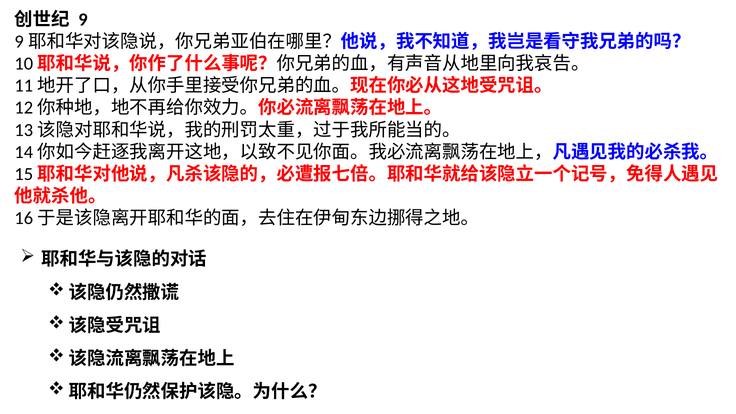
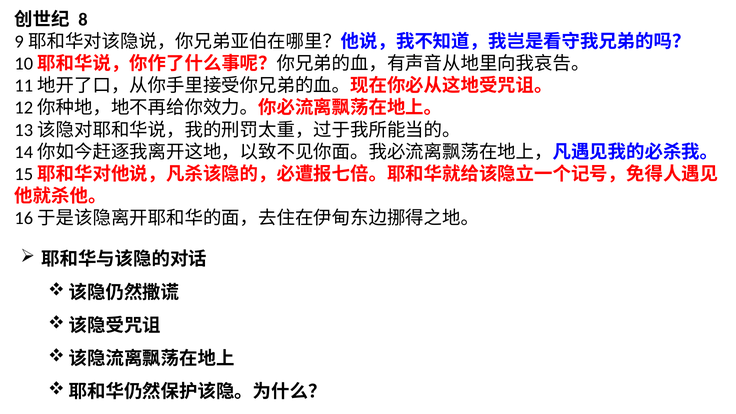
9: 9 -> 8 (83, 20)
